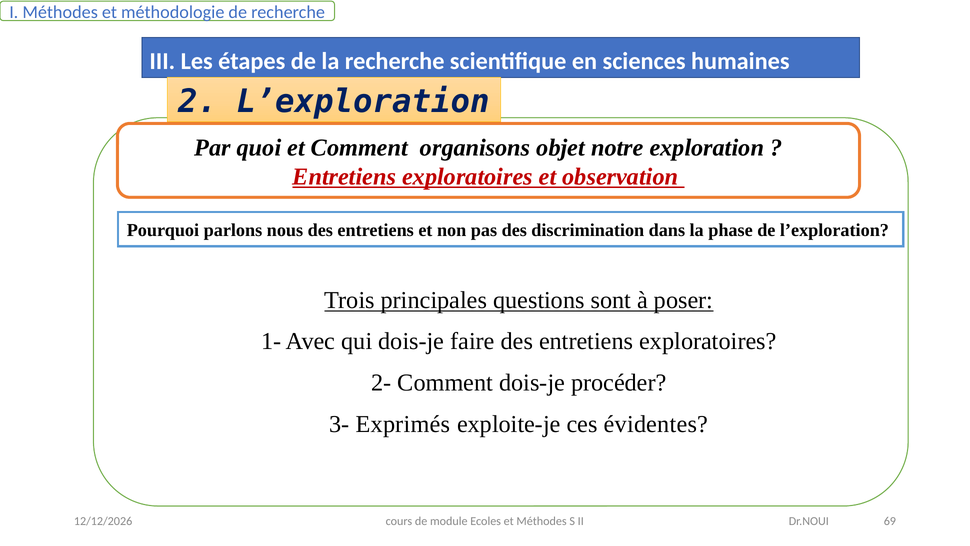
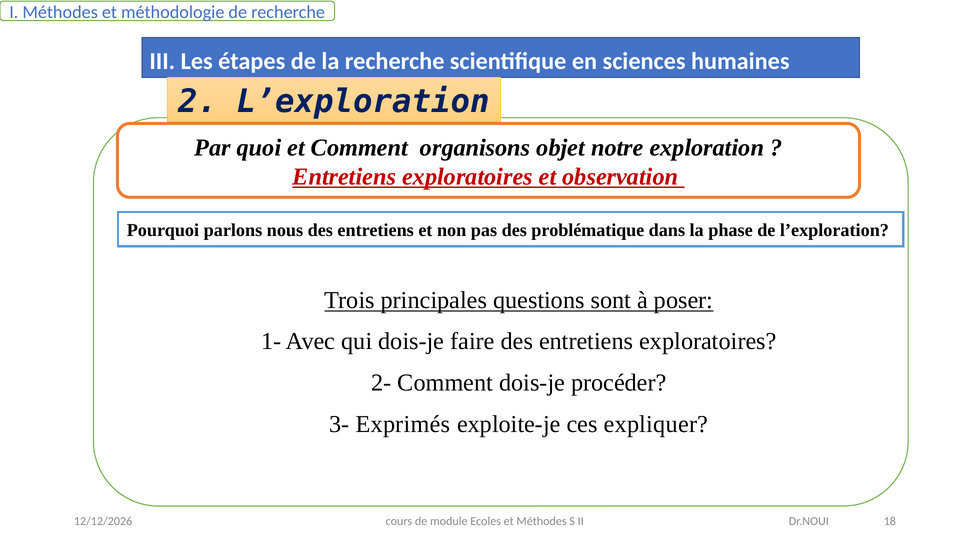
discrimination: discrimination -> problématique (588, 230)
évidentes: évidentes -> expliquer (656, 424)
69: 69 -> 18 (890, 521)
